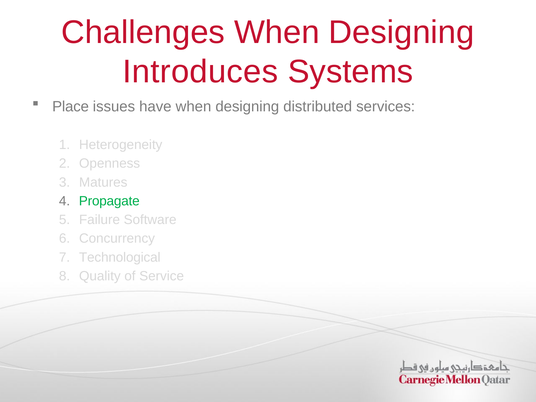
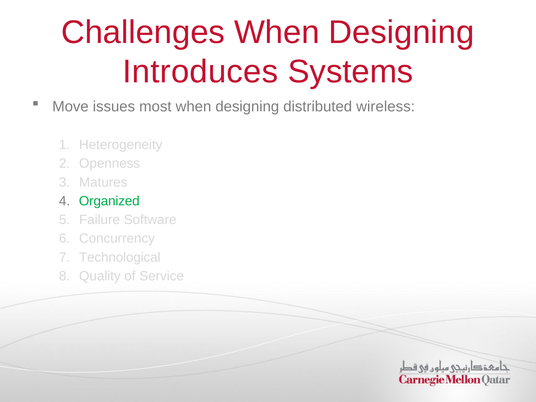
Place: Place -> Move (70, 106)
have: have -> most (155, 106)
services: services -> wireless (386, 106)
Propagate: Propagate -> Organized (109, 201)
